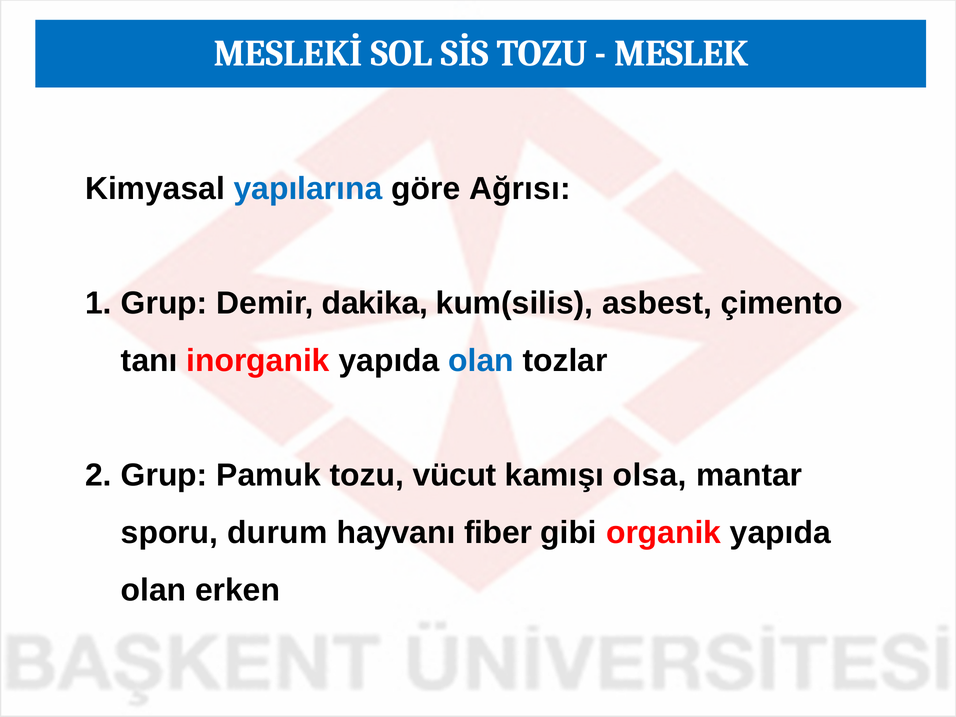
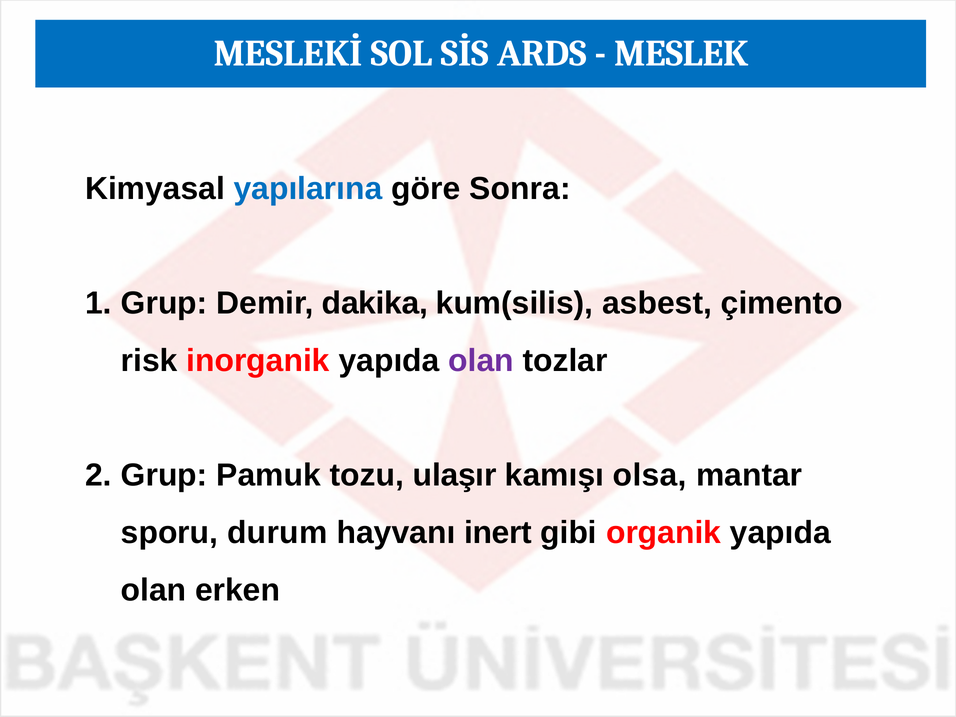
SİS TOZU: TOZU -> ARDS (542, 53)
Ağrısı: Ağrısı -> Sonra (520, 189)
tanı: tanı -> risk (149, 361)
olan colour: blue -> purple (481, 361)
vücut: vücut -> ulaşır (455, 475)
fiber: fiber -> inert (498, 533)
